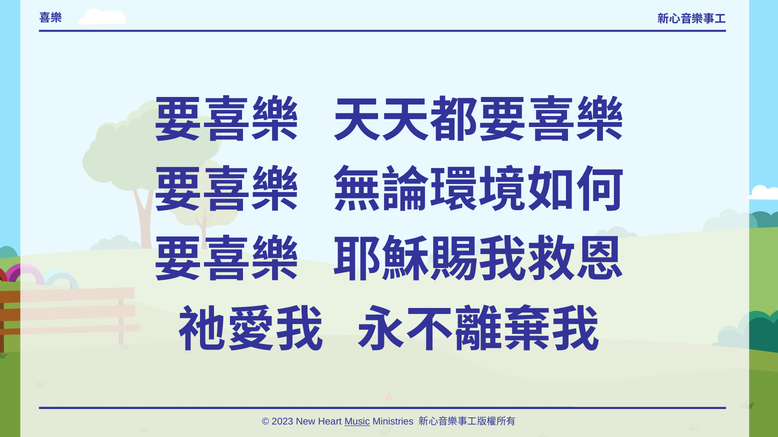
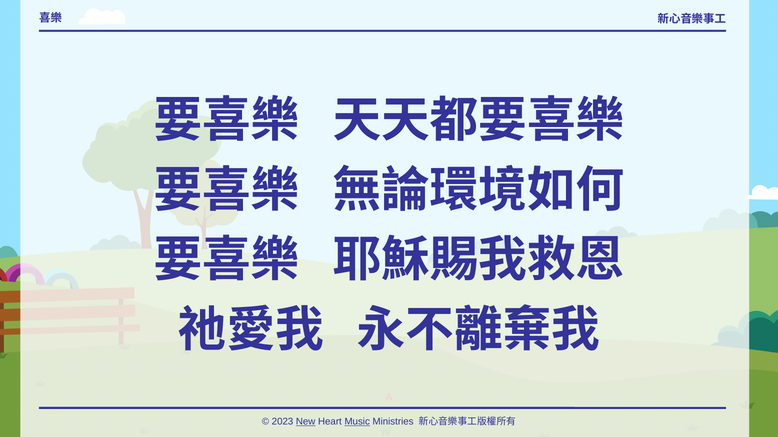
New underline: none -> present (306, 422)
